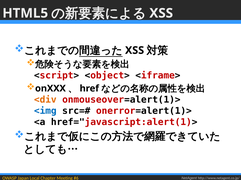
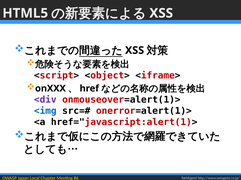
<div colour: orange -> purple (45, 100)
